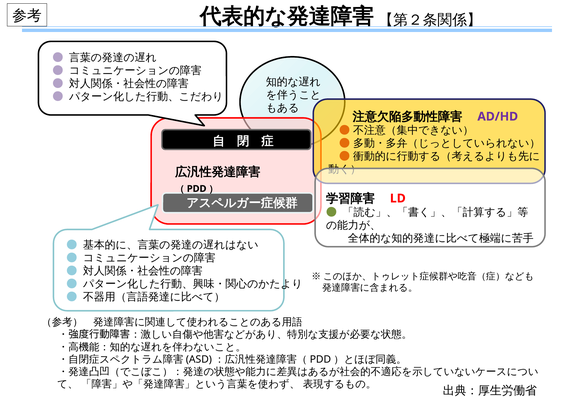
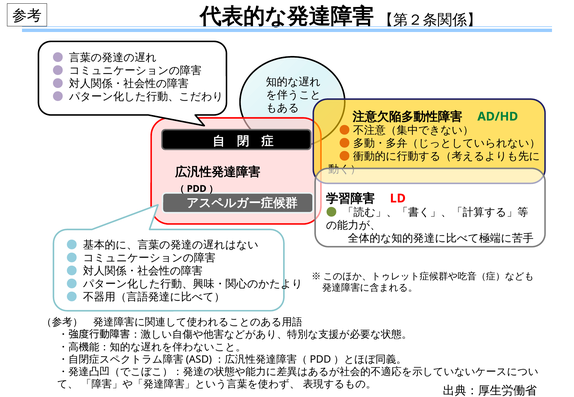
AD/HD colour: purple -> green (498, 117)
